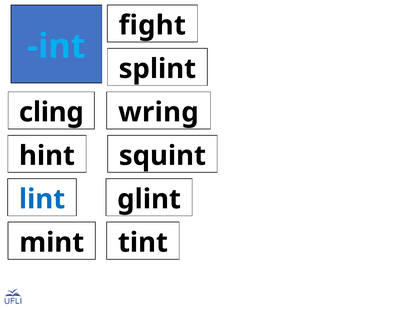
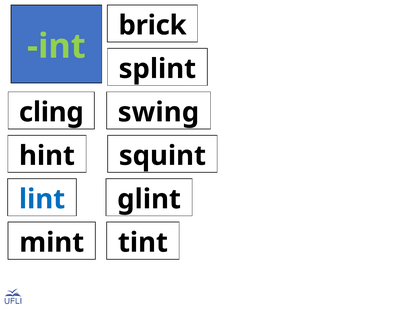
fight: fight -> brick (153, 25)
int colour: light blue -> light green (56, 46)
wring: wring -> swing (158, 112)
